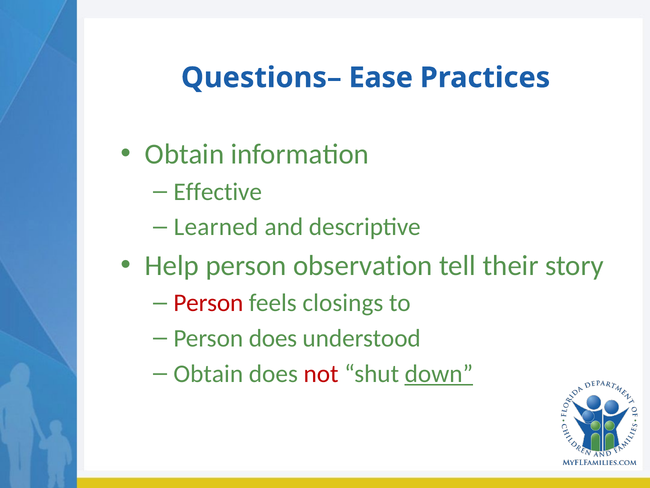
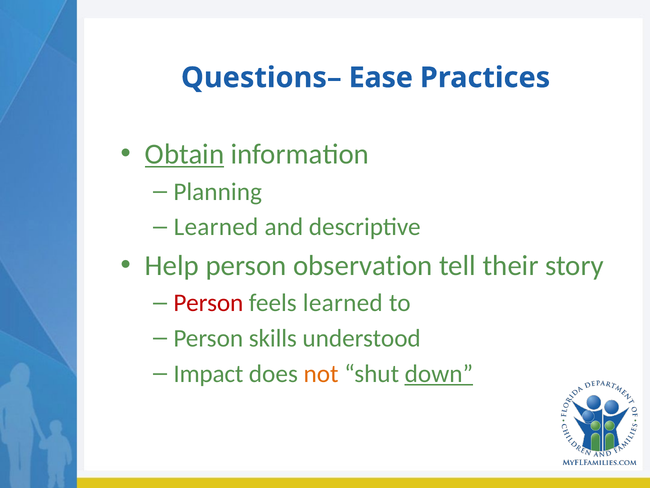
Obtain underline: none -> present (185, 154)
Effective: Effective -> Planning (218, 191)
feels closings: closings -> learned (343, 303)
Person does: does -> skills (273, 338)
Obtain: Obtain -> Impact (208, 374)
not colour: red -> orange (321, 374)
